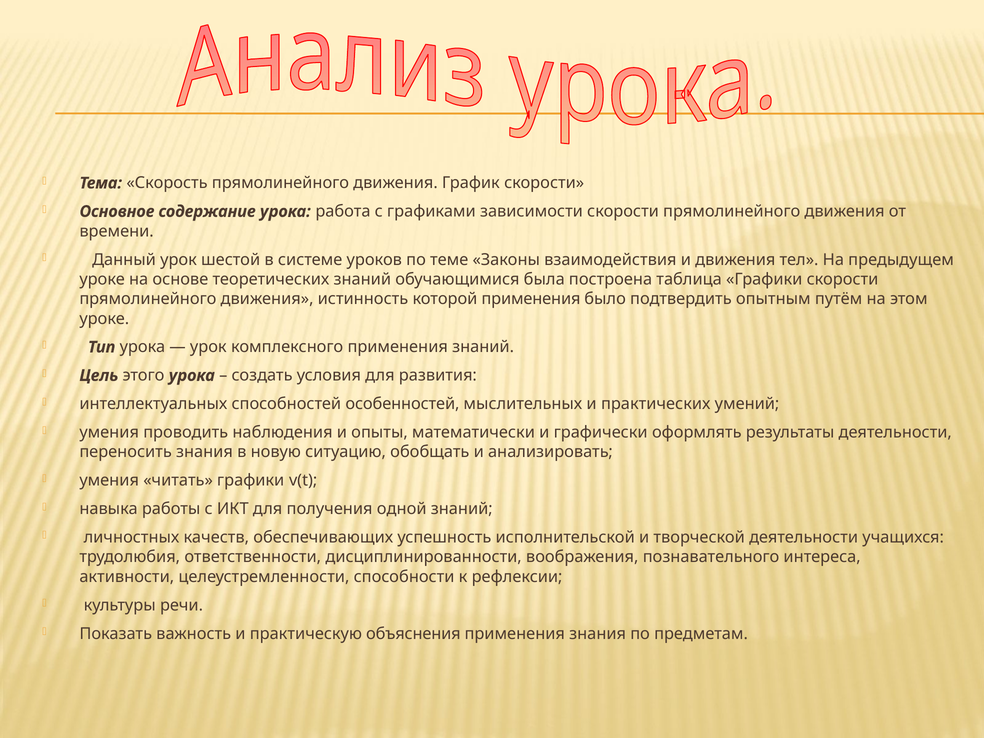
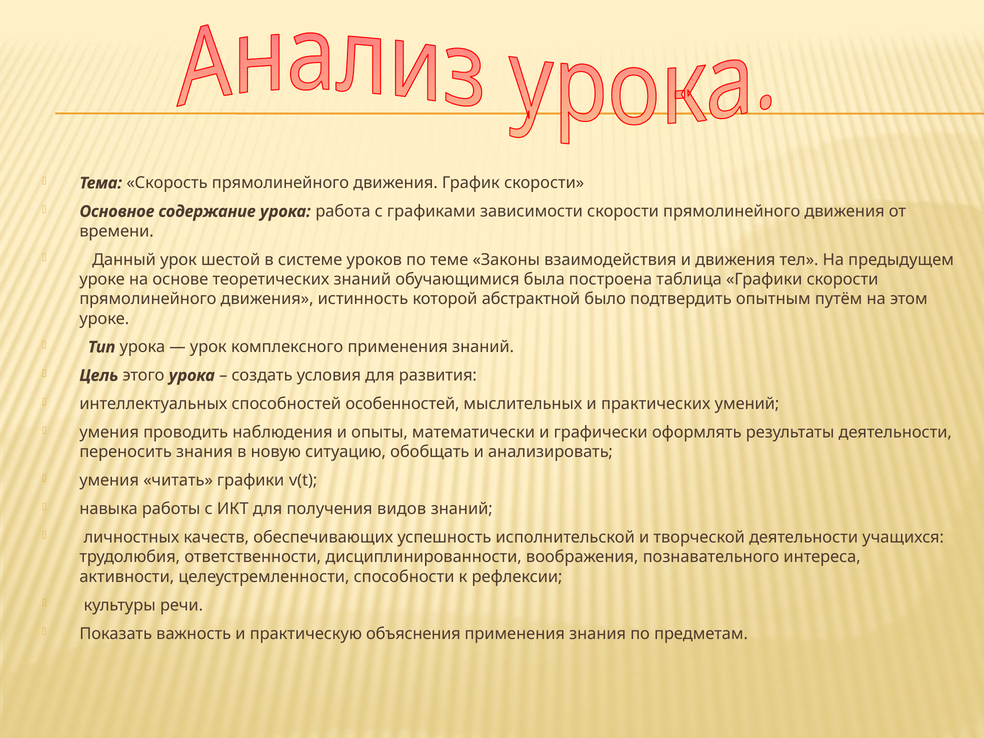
которой применения: применения -> абстрактной (531, 299)
одной: одной -> видов (402, 509)
